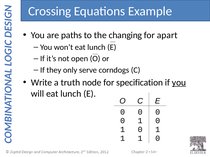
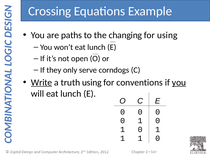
for apart: apart -> using (167, 35)
Write underline: none -> present (42, 83)
truth node: node -> using (92, 83)
specification: specification -> conventions (140, 83)
